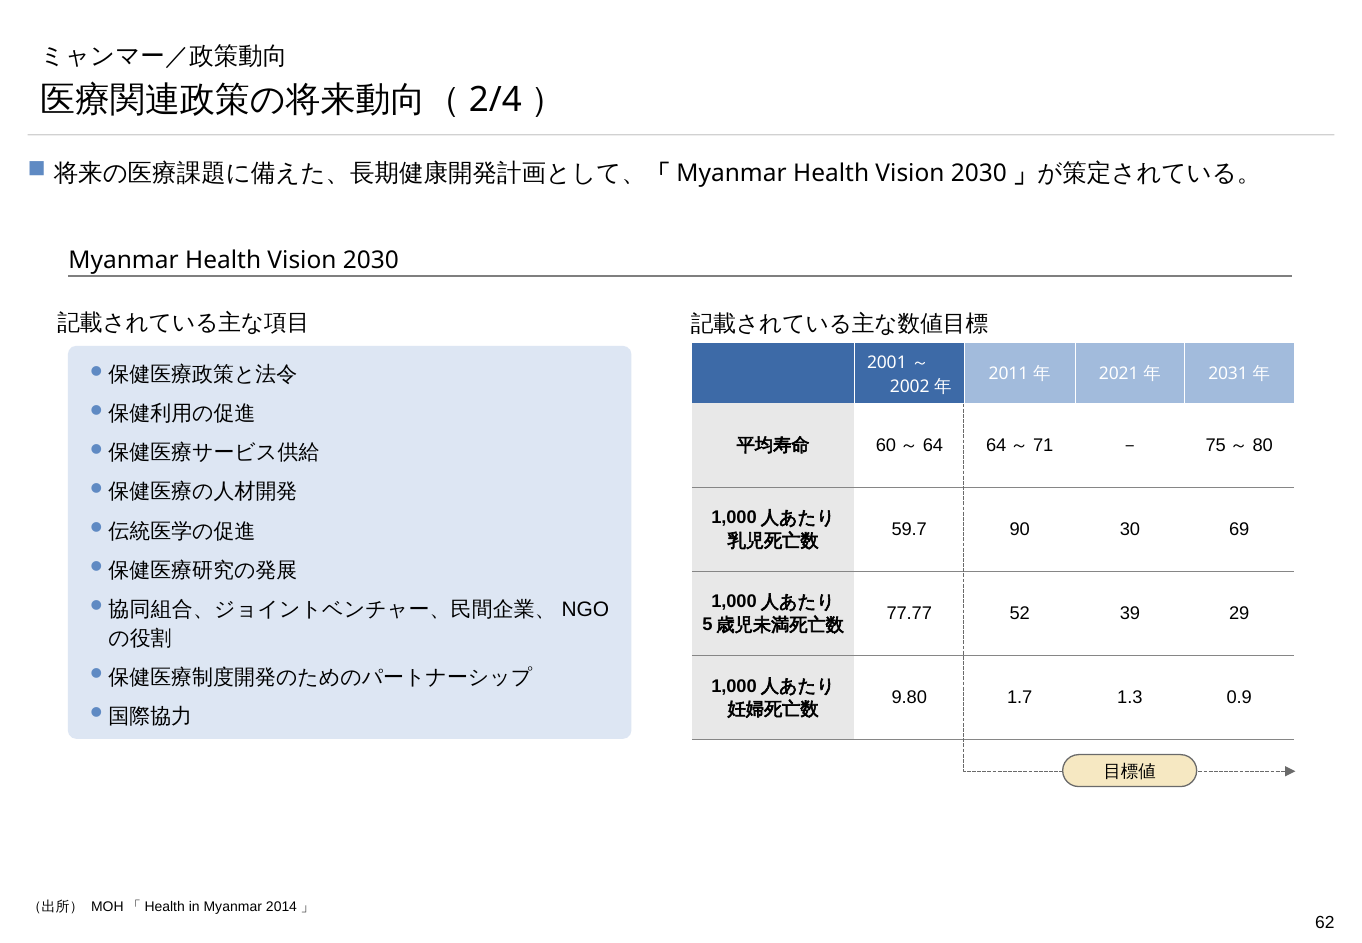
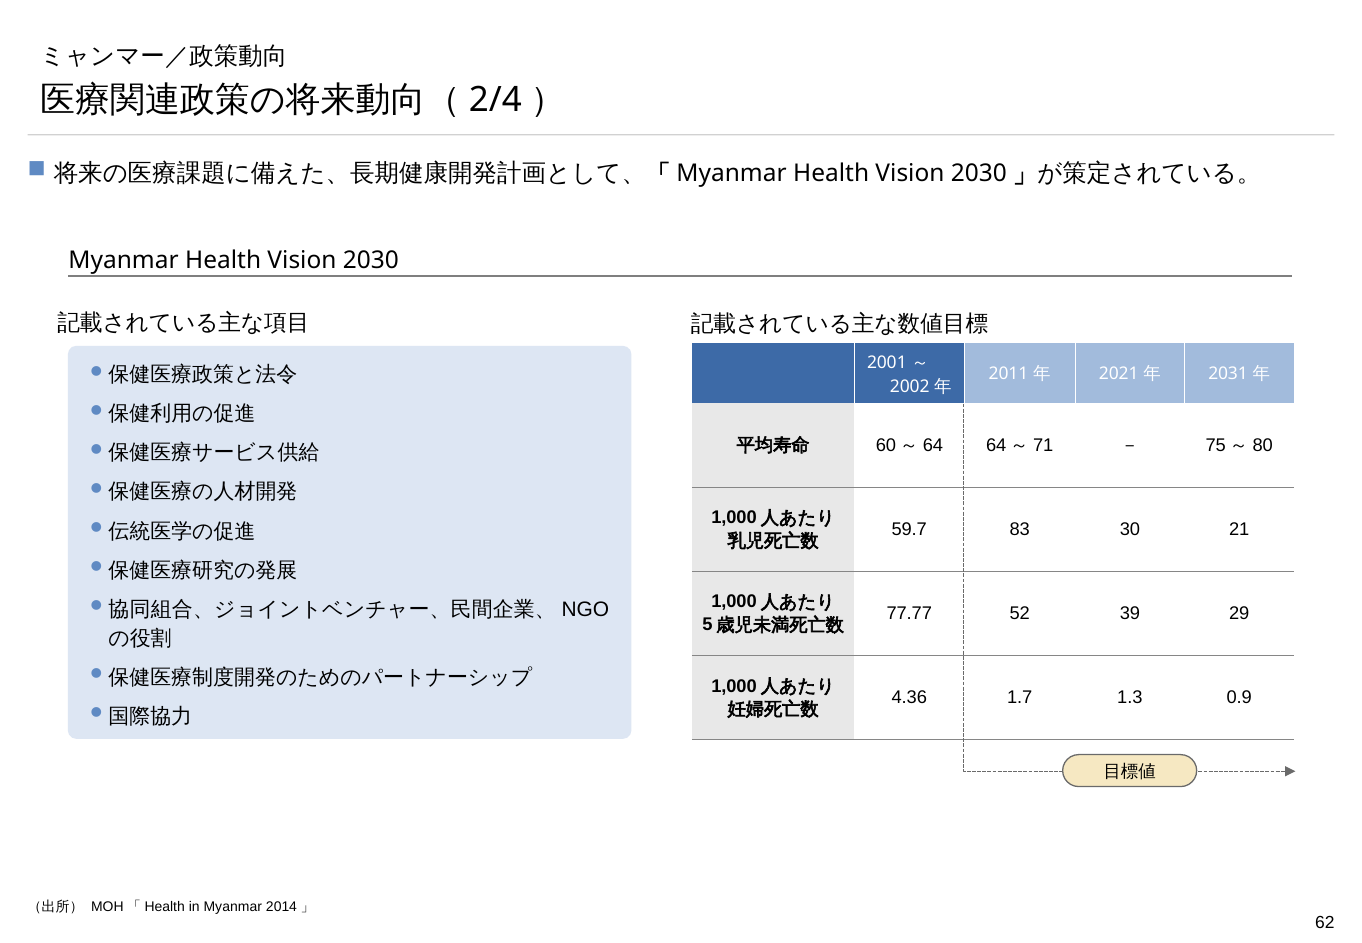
90: 90 -> 83 (1020, 529)
69: 69 -> 21 (1239, 529)
9.80: 9.80 -> 4.36 (909, 698)
